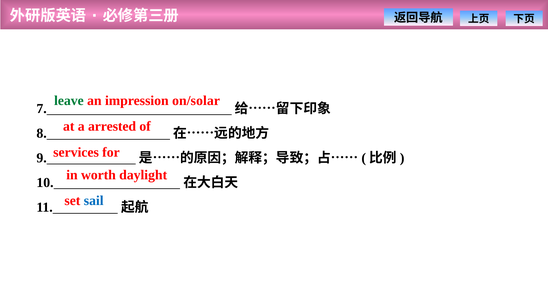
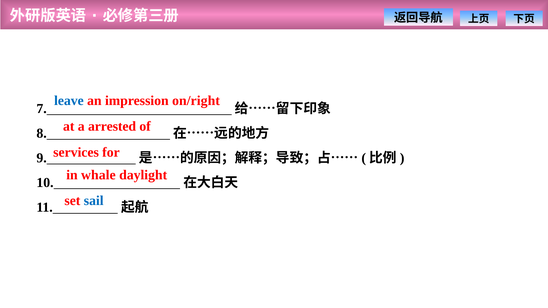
leave colour: green -> blue (69, 101)
on/solar: on/solar -> on/right (196, 101)
worth: worth -> whale (98, 175)
